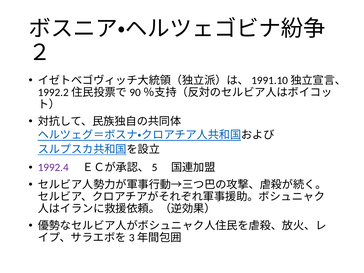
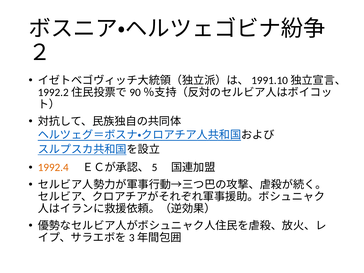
1992.4 colour: purple -> orange (53, 168)
